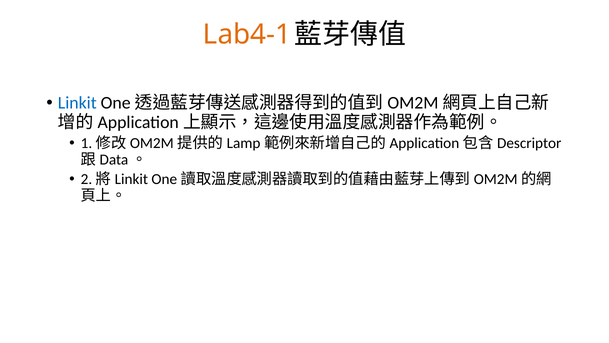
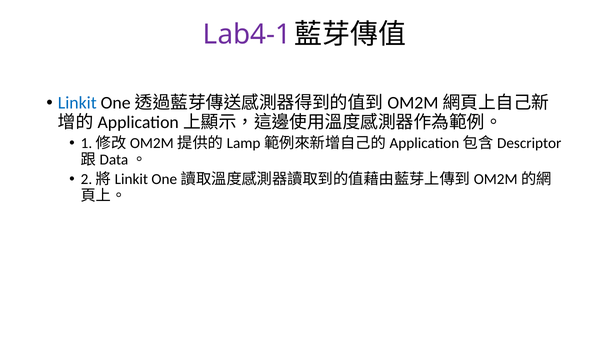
Lab4-1 colour: orange -> purple (247, 34)
